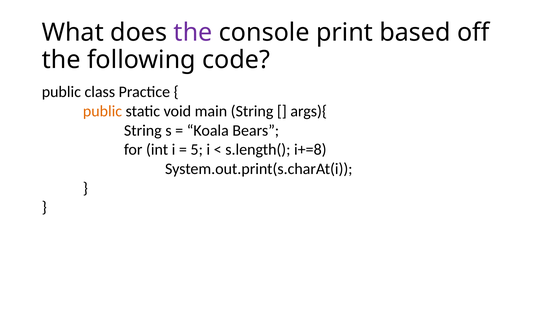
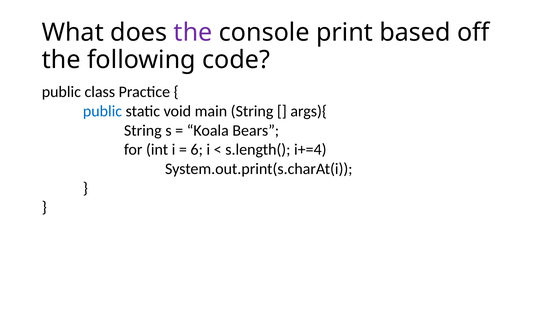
public colour: orange -> blue (102, 111)
5: 5 -> 6 (197, 149)
i+=8: i+=8 -> i+=4 (310, 149)
